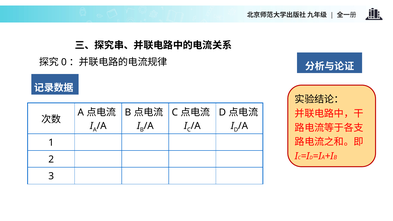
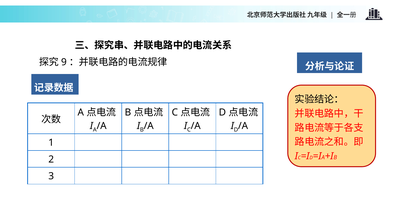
0: 0 -> 9 (64, 62)
